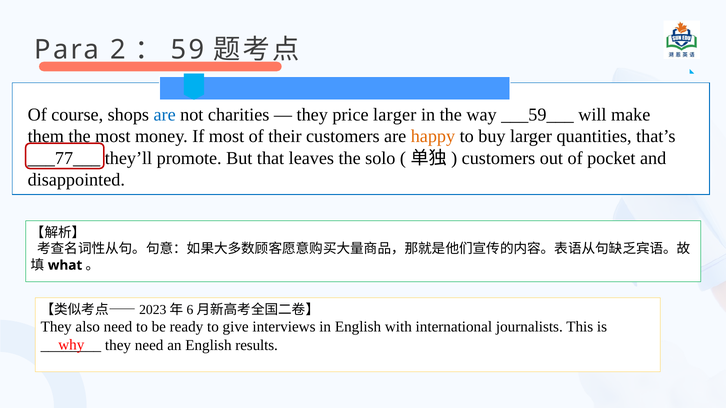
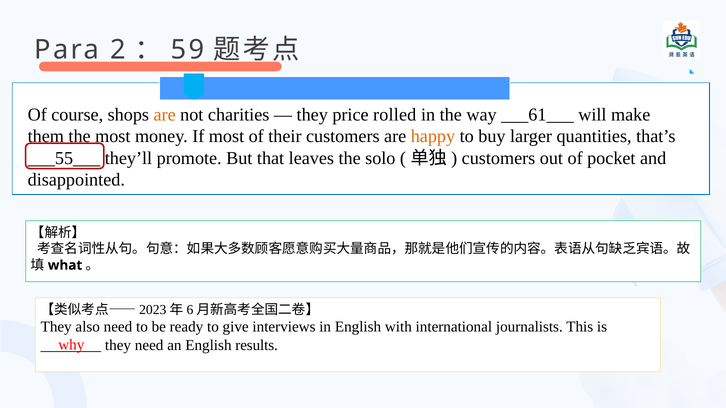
are colour: blue -> orange (165, 115)
price larger: larger -> rolled (395, 115)
___59___: ___59___ -> ___61___ (537, 115)
___77___: ___77___ -> ___55___ (64, 158)
